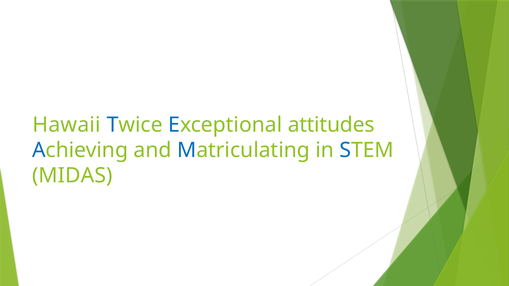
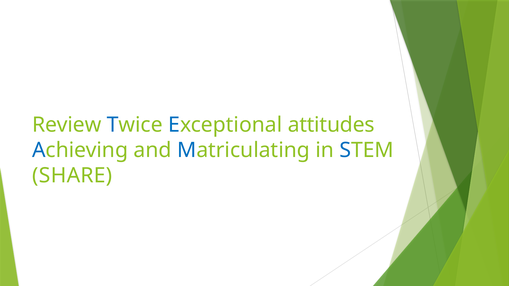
Hawaii: Hawaii -> Review (67, 125)
MIDAS: MIDAS -> SHARE (72, 176)
